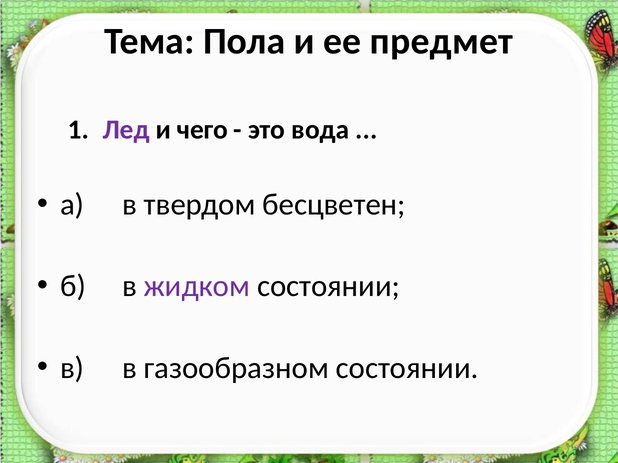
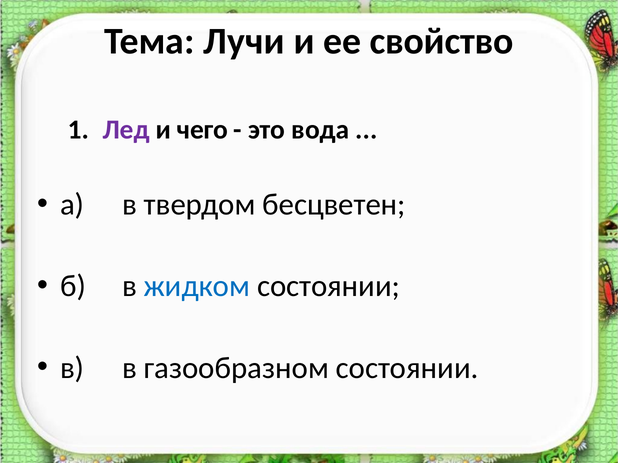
Пола: Пола -> Лучи (244, 41)
предмет: предмет -> свойство (442, 41)
жидком colour: purple -> blue (197, 286)
